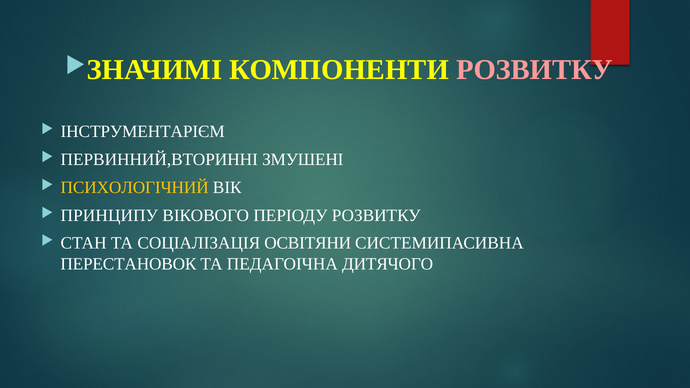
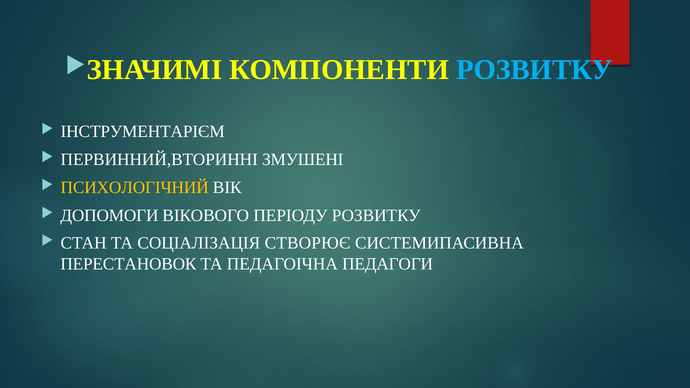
РОЗВИТКУ colour: pink -> light blue (535, 70)
ПРИНЦИПУ: ПРИНЦИПУ -> ДОПОМОГИ (109, 215)
ОСВІТЯНИ: ОСВІТЯНИ -> СТВОРЮЄ (308, 243)
ДИТЯЧОГО: ДИТЯЧОГО -> ПЕДАГОГИ (388, 264)
